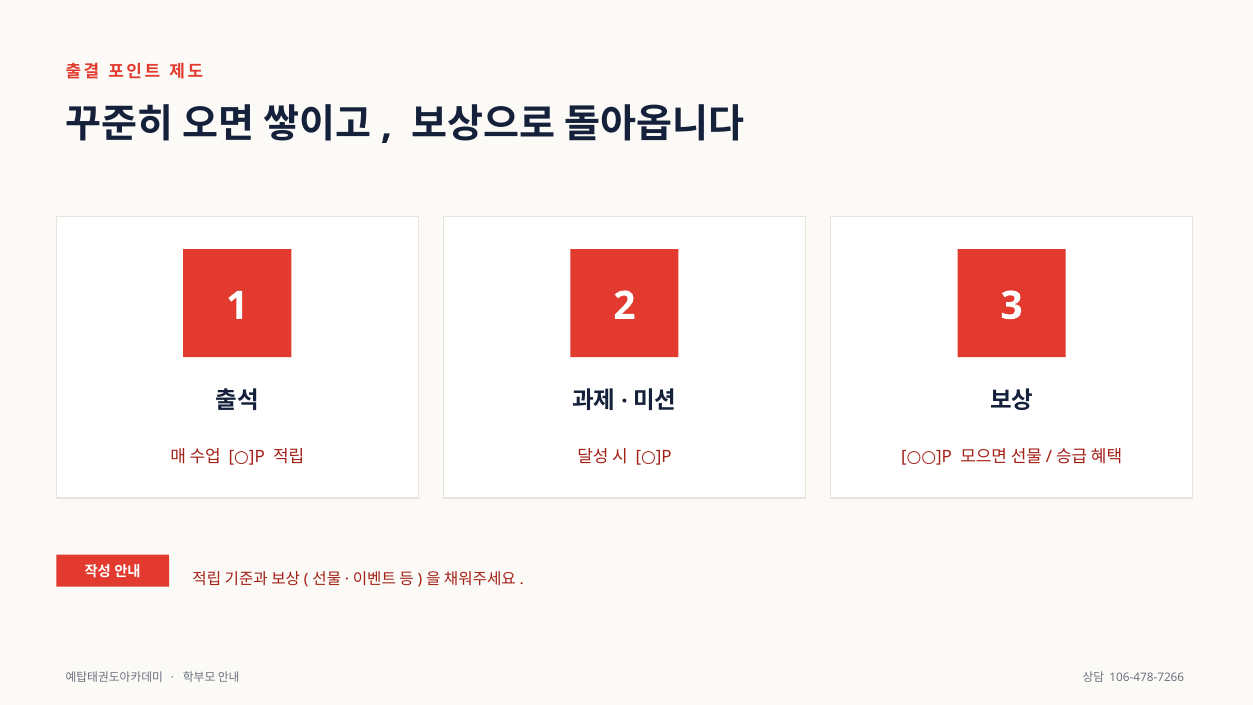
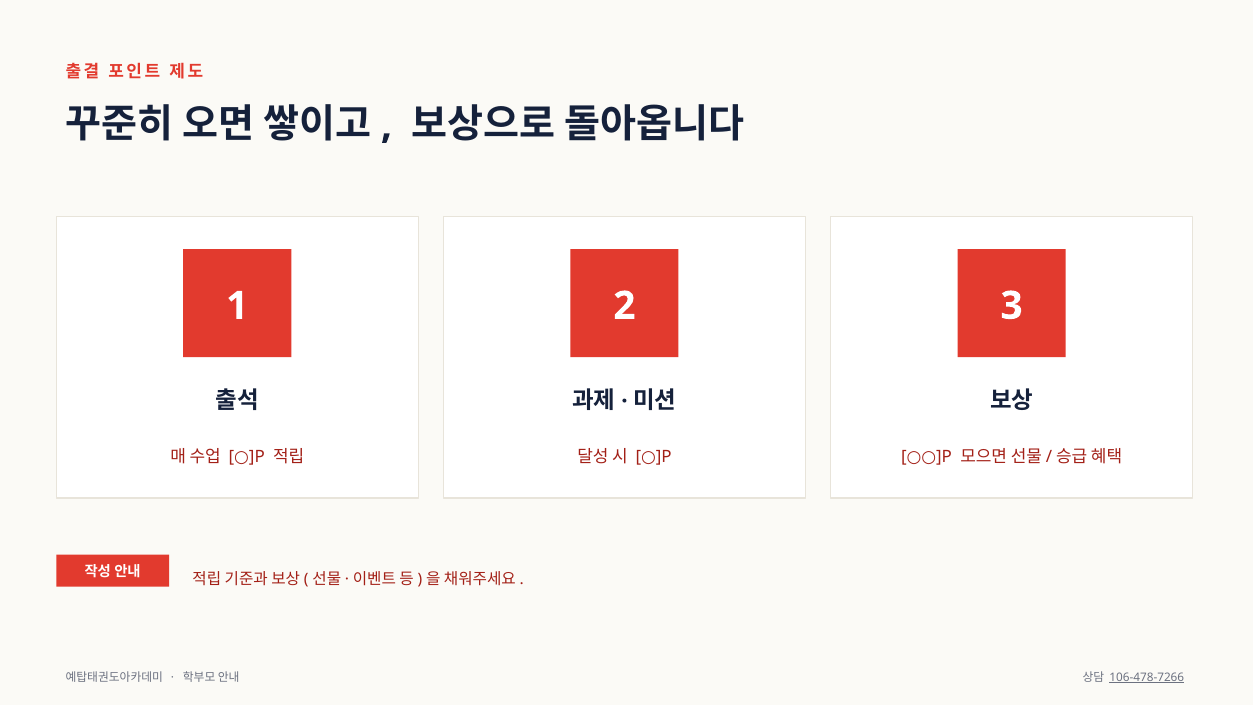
106-478-7266 underline: none -> present (1147, 677)
